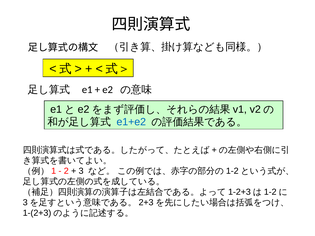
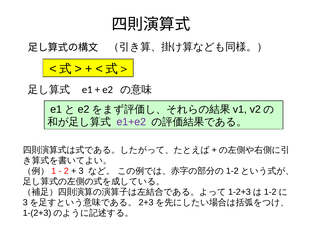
e1+e2 colour: blue -> purple (131, 122)
